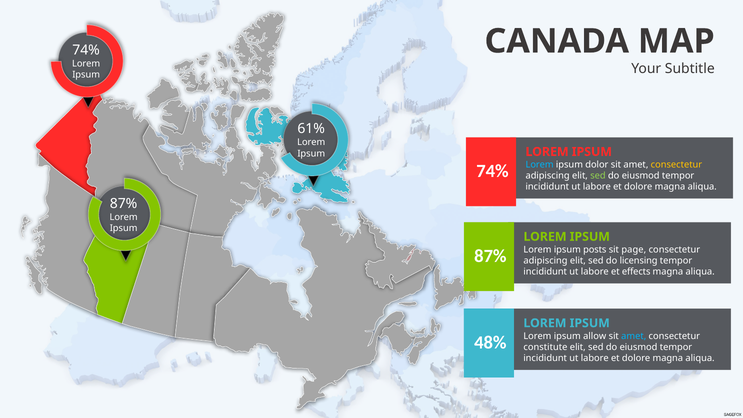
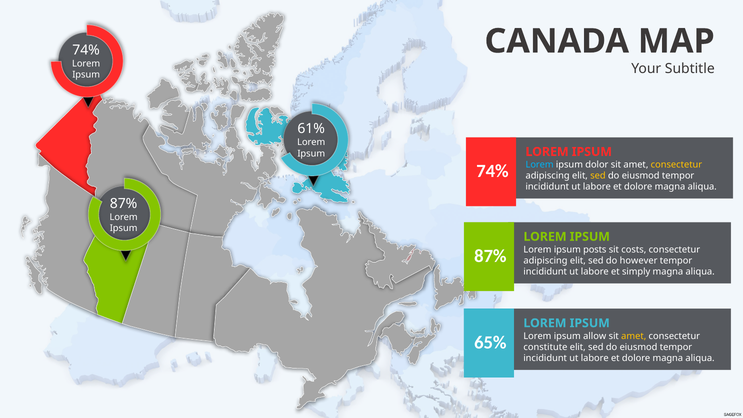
sed colour: light green -> yellow (598, 176)
page: page -> costs (634, 249)
licensing: licensing -> however (639, 261)
effects: effects -> simply (636, 272)
amet colour: light blue -> yellow (634, 336)
48%: 48% -> 65% (490, 342)
